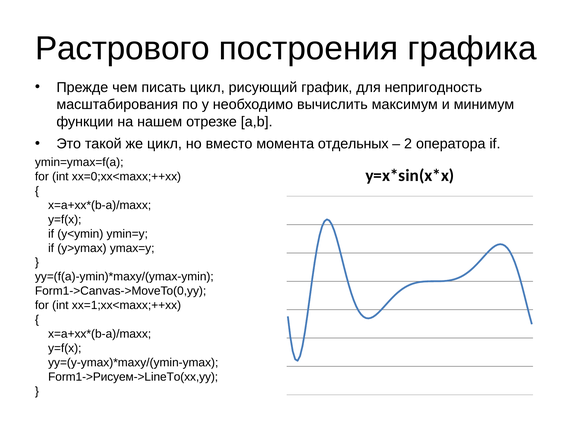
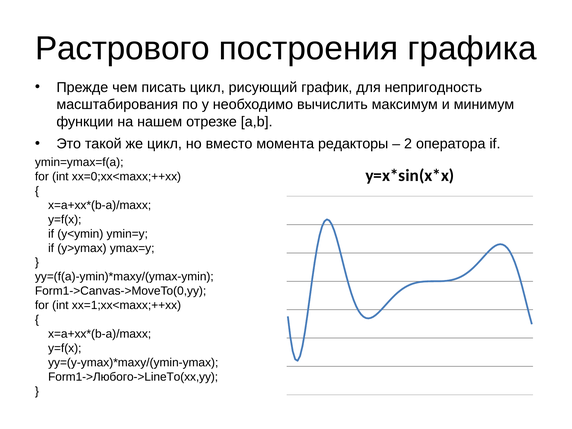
отдельных: отдельных -> редакторы (353, 144)
Form1->Рисуем->LineTo(xx,yy: Form1->Рисуем->LineTo(xx,yy -> Form1->Любого->LineTo(xx,yy (133, 377)
